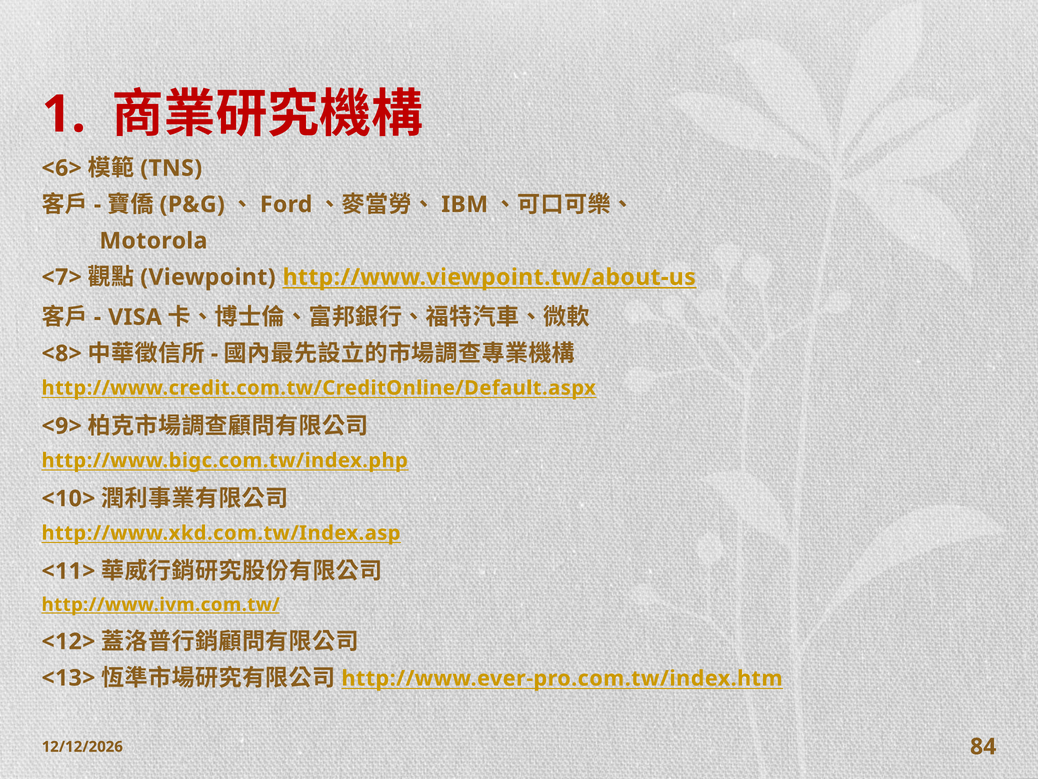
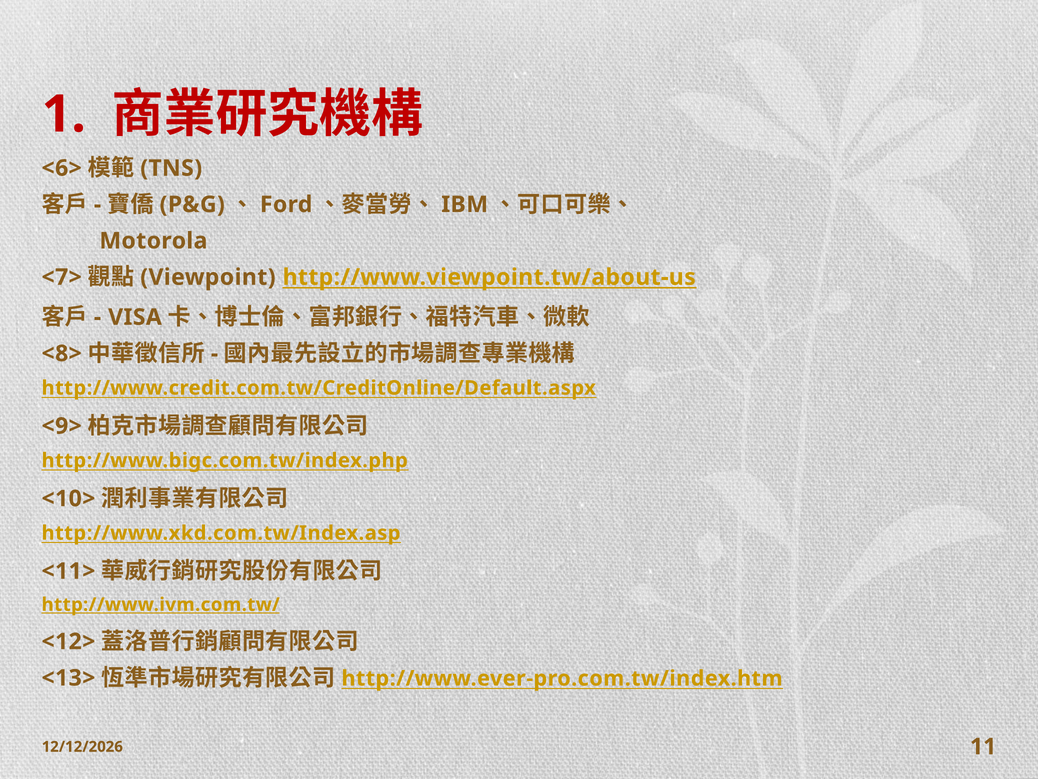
84: 84 -> 11 (983, 746)
